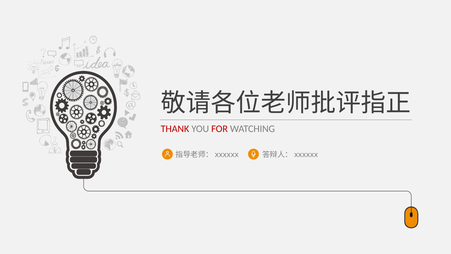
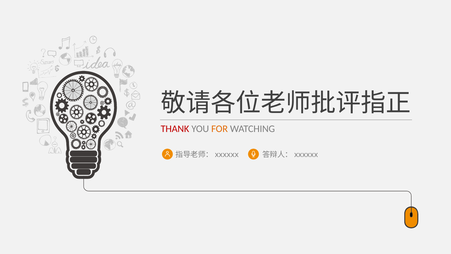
FOR colour: red -> orange (220, 129)
